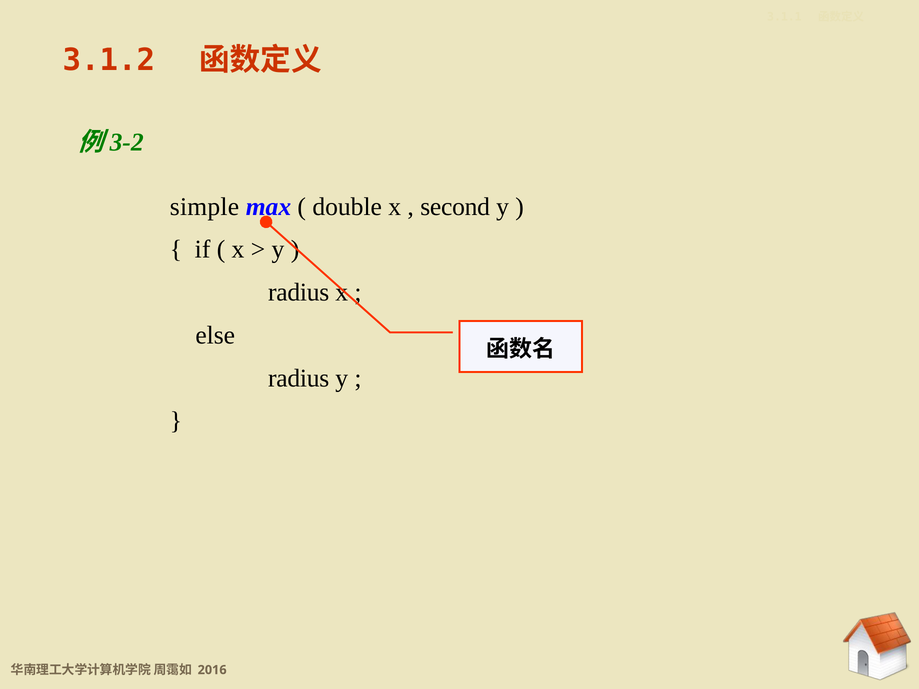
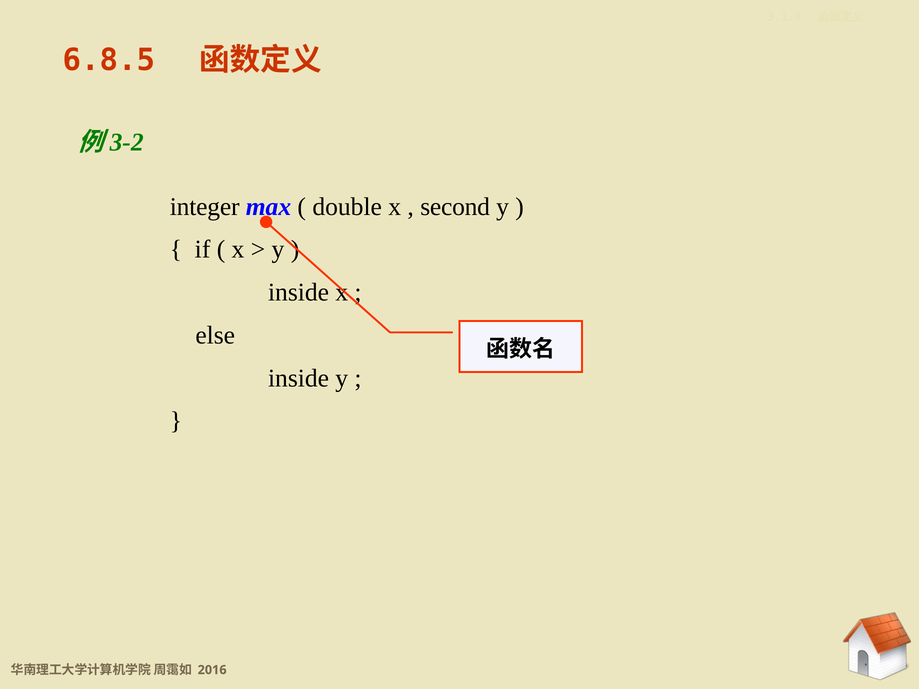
3.1.2: 3.1.2 -> 6.8.5 (109, 60)
simple: simple -> integer (205, 207)
radius: radius -> inside (299, 293)
radius: radius -> inside (299, 378)
